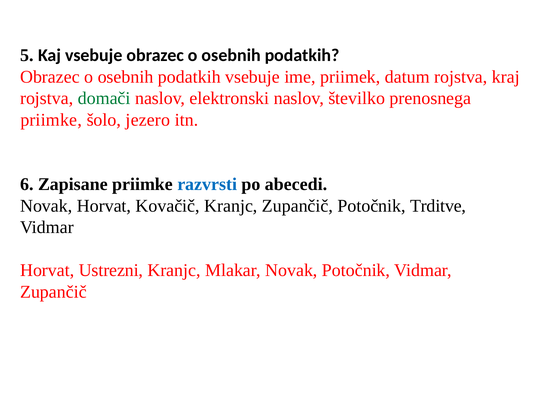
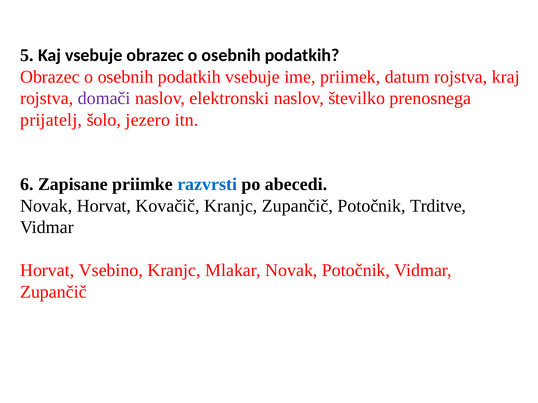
domači colour: green -> purple (104, 98)
priimke: priimke -> prijatelj (51, 120)
Ustrezni: Ustrezni -> Vsebino (111, 271)
